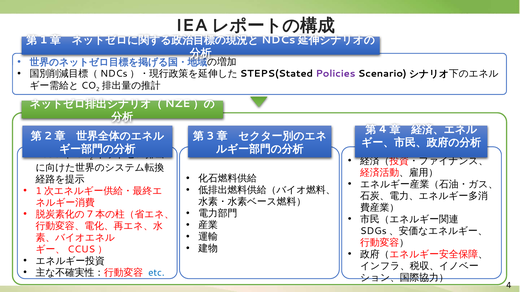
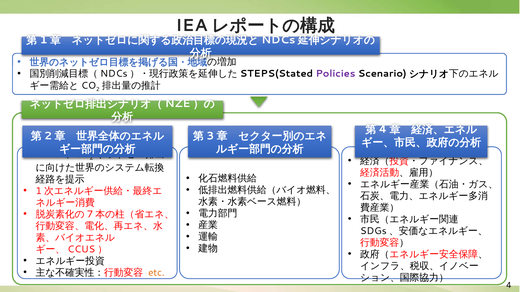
etc colour: blue -> orange (156, 273)
